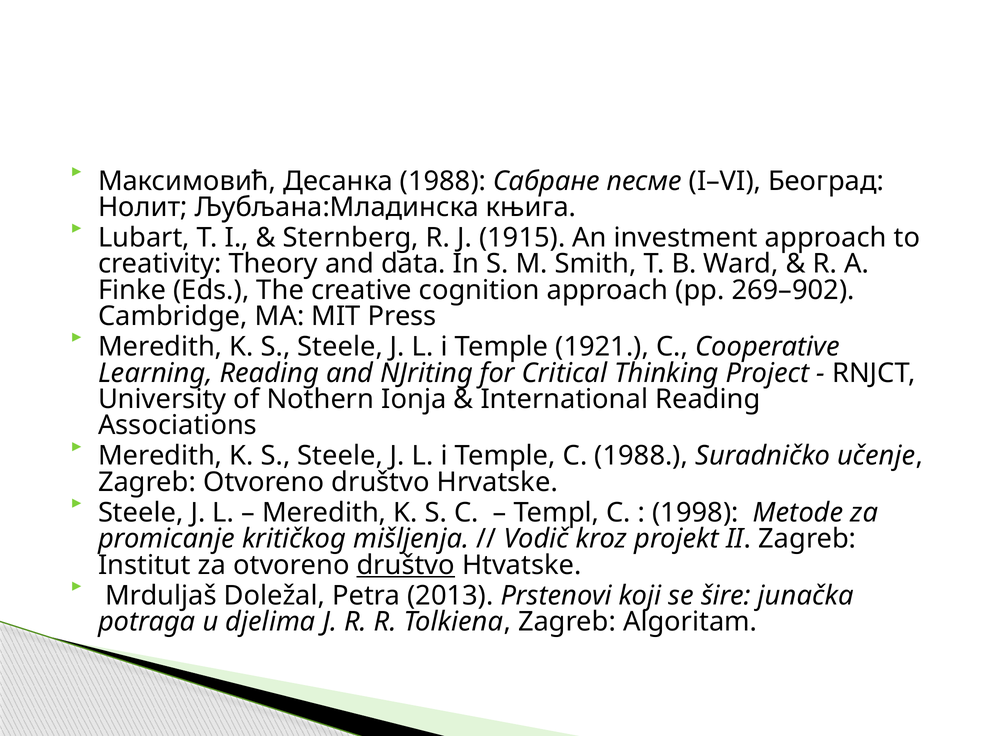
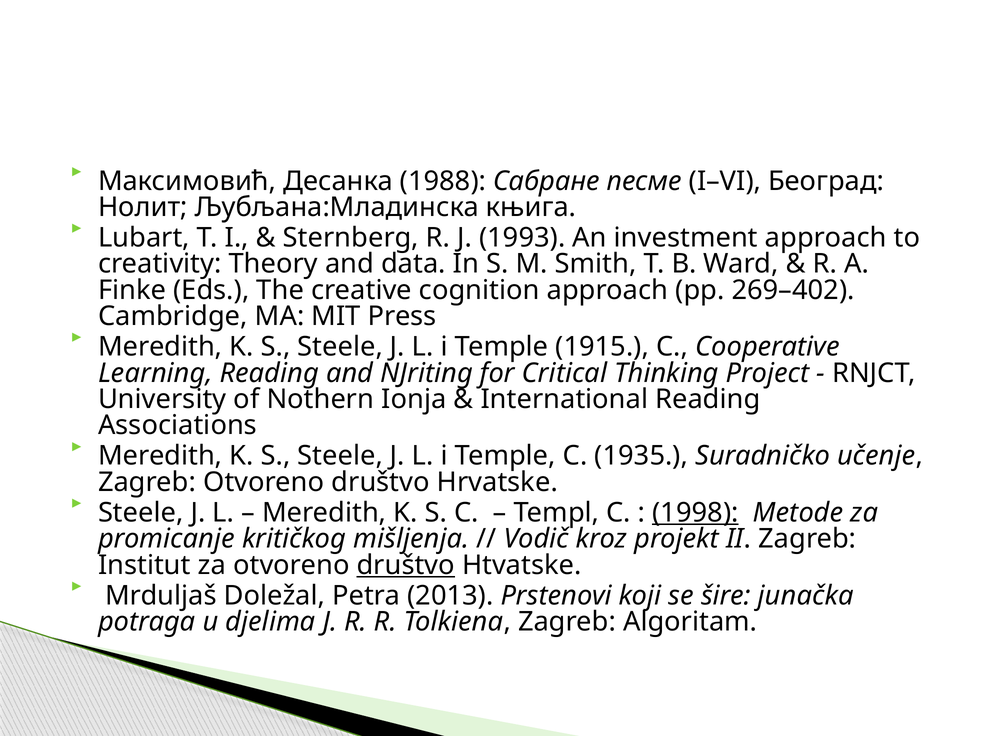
1915: 1915 -> 1993 (522, 238)
269–902: 269–902 -> 269–402 (793, 290)
1921: 1921 -> 1915 (602, 347)
C 1988: 1988 -> 1935 (641, 456)
1998 underline: none -> present (695, 513)
